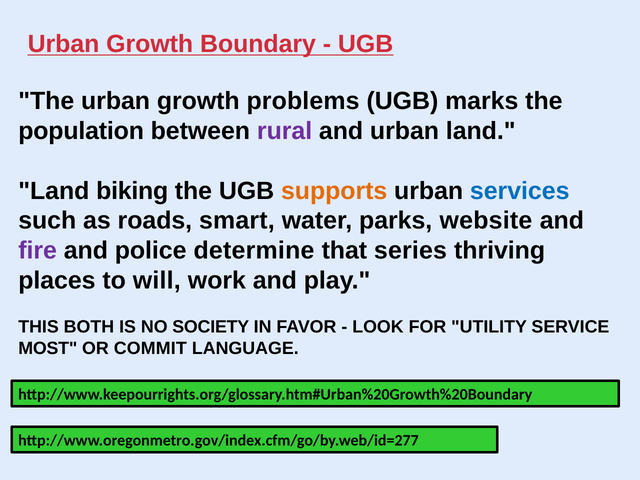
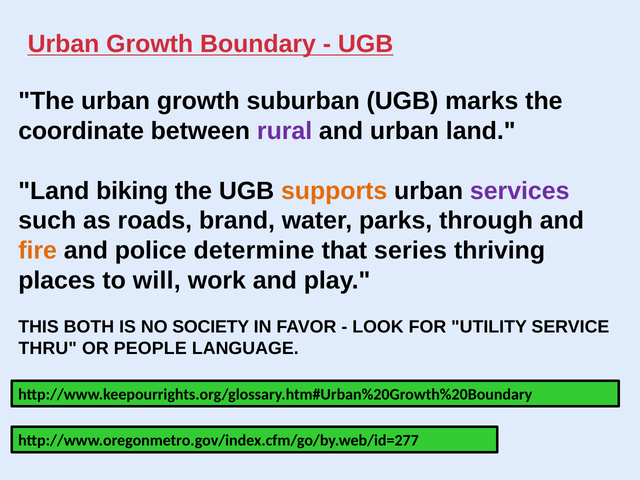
problems: problems -> suburban (303, 101)
population: population -> coordinate (81, 131)
services colour: blue -> purple (520, 191)
smart: smart -> brand (237, 221)
website: website -> through (486, 221)
fire colour: purple -> orange (38, 251)
MOST: MOST -> THRU (48, 348)
COMMIT: COMMIT -> PEOPLE (150, 348)
